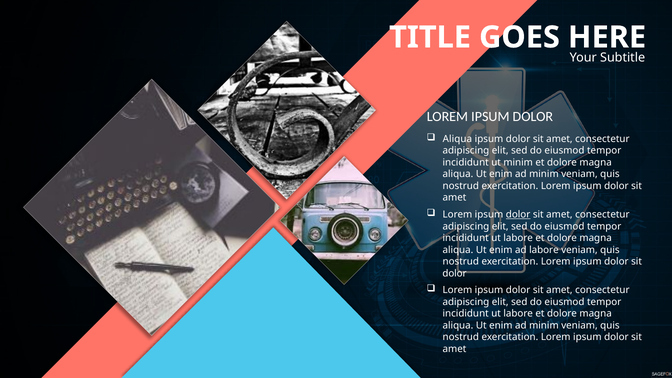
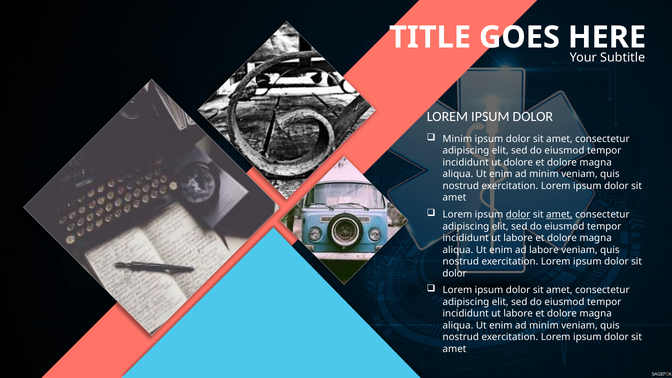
Aliqua: Aliqua -> Minim (457, 139)
ut minim: minim -> dolore (518, 162)
amet underline: none -> present (559, 215)
